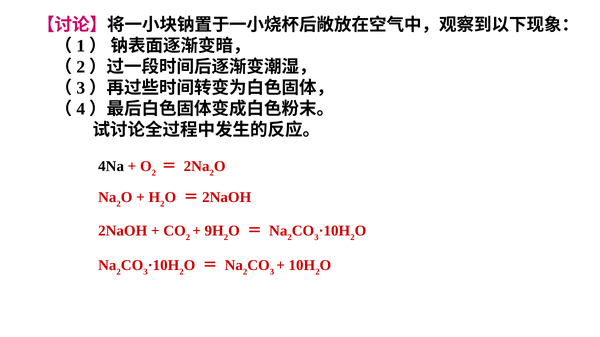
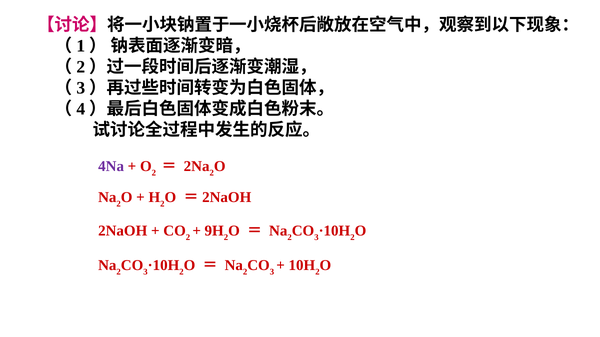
4Na colour: black -> purple (111, 166)
